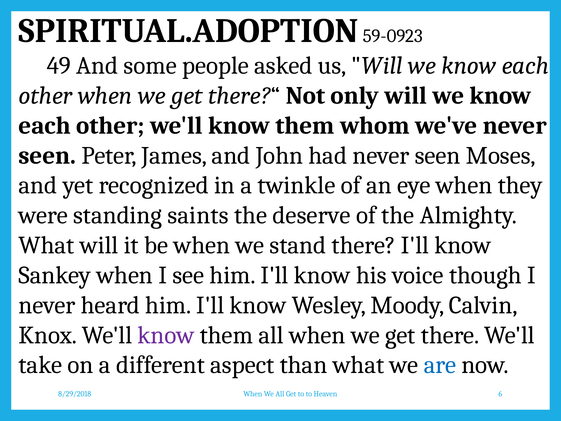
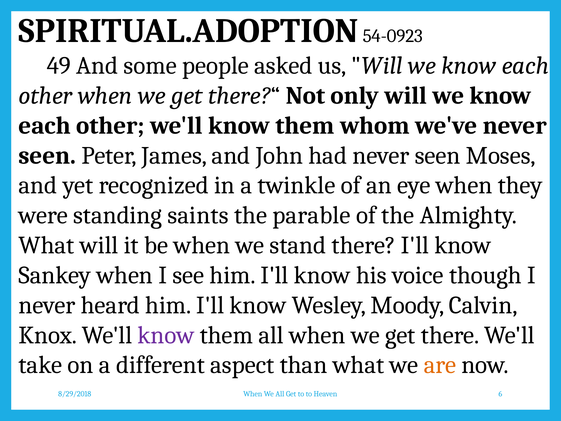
59-0923: 59-0923 -> 54-0923 (393, 36)
deserve: deserve -> parable (311, 215)
are colour: blue -> orange (440, 365)
